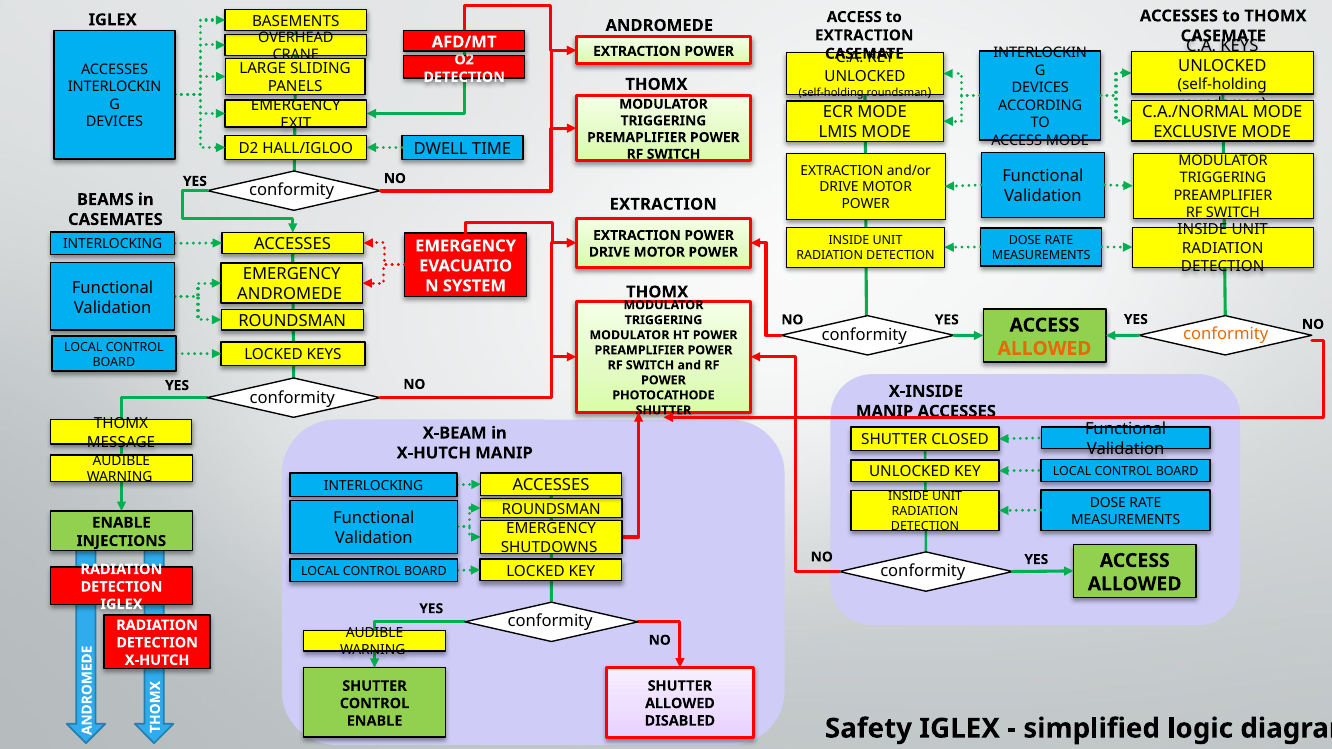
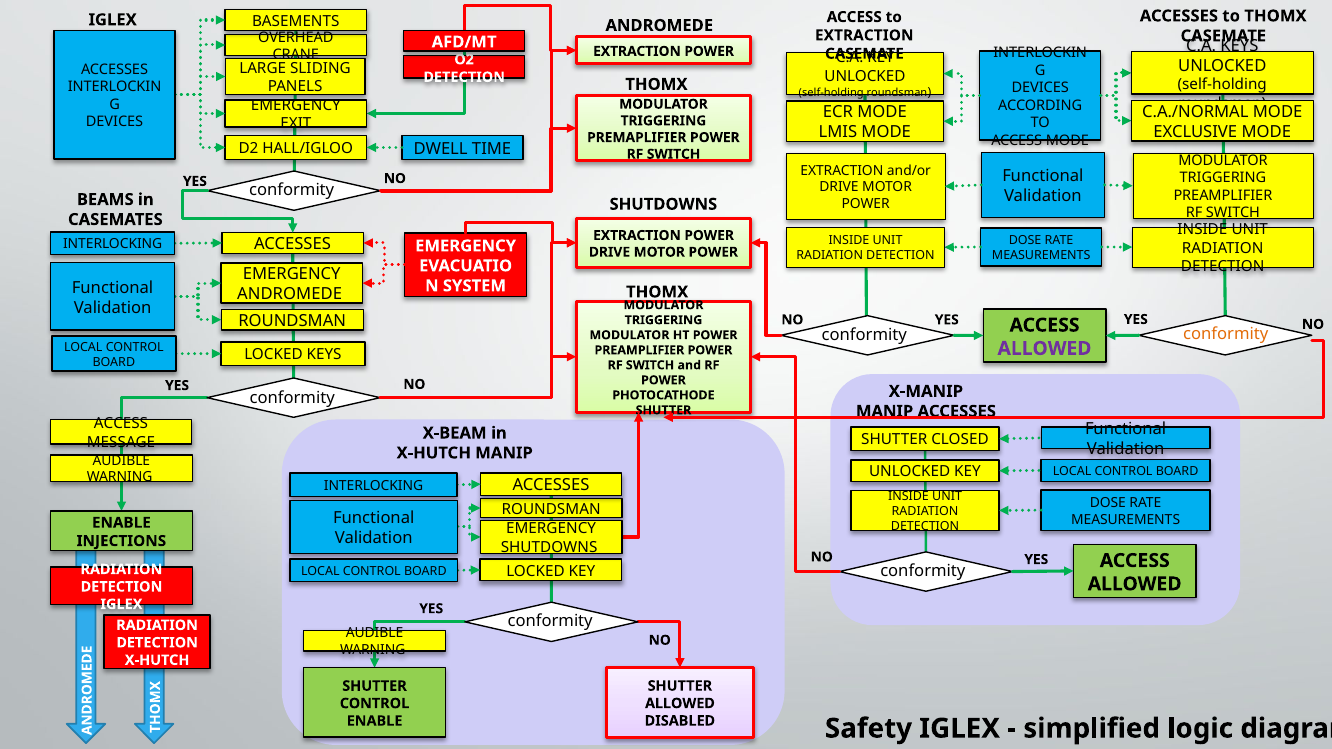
EXTRACTION: EXTRACTION -> SHUTDOWNS (663, 204)
ALLOWED colour: orange -> purple (1045, 349)
X-INSIDE: X-INSIDE -> X-MANIP (926, 391)
THOMX: THOMX -> ACCESS (121, 424)
